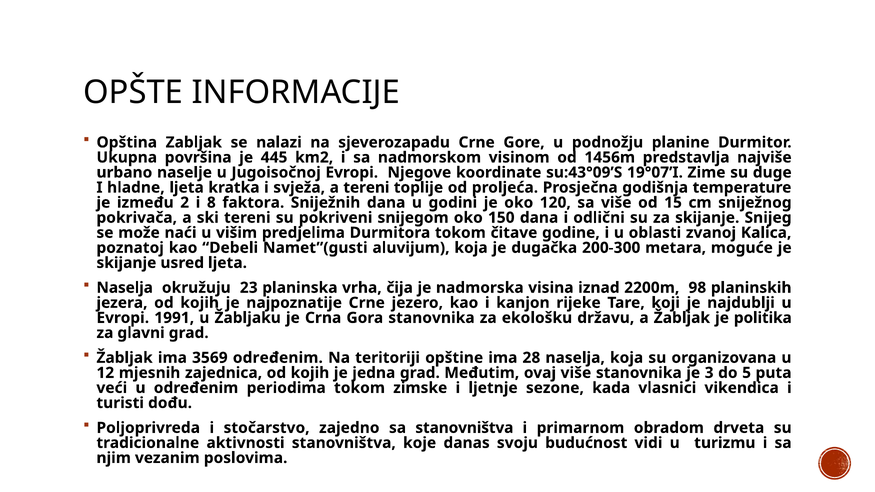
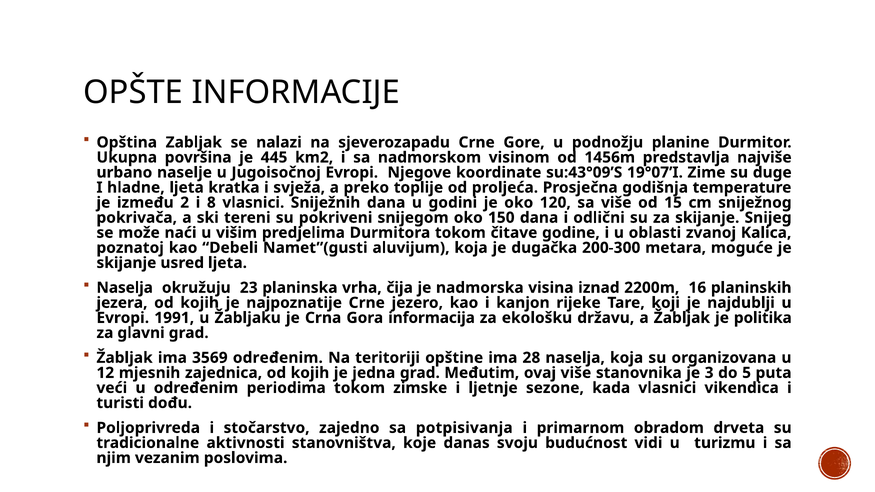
a tereni: tereni -> preko (366, 188)
8 faktora: faktora -> vlasnici (253, 203)
98: 98 -> 16 (697, 288)
Gora stanovnika: stanovnika -> informacija (432, 318)
sa stanovništva: stanovništva -> potpisivanja (464, 428)
